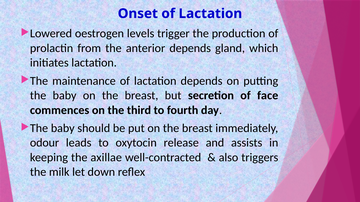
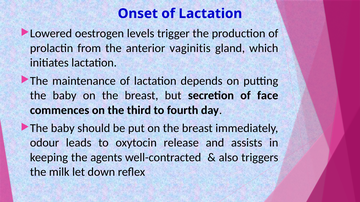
anterior depends: depends -> vaginitis (190, 48)
axillae: axillae -> agents (106, 158)
